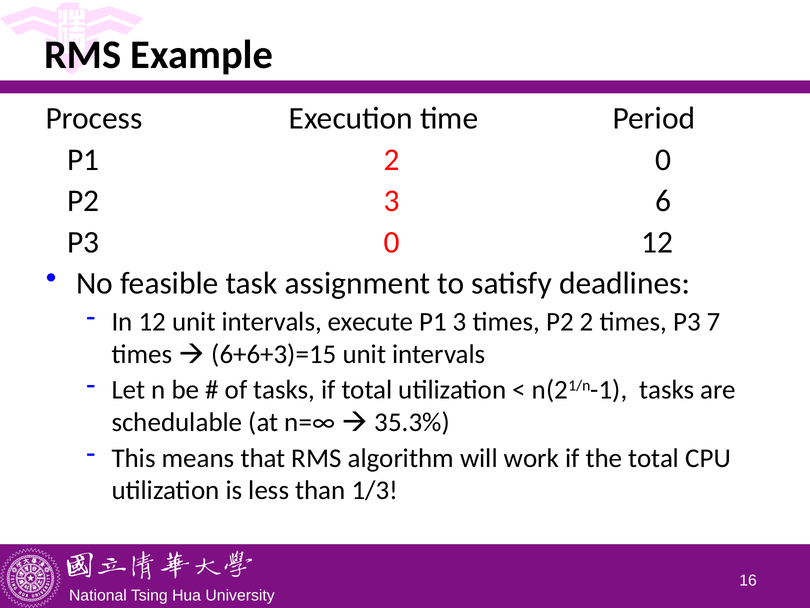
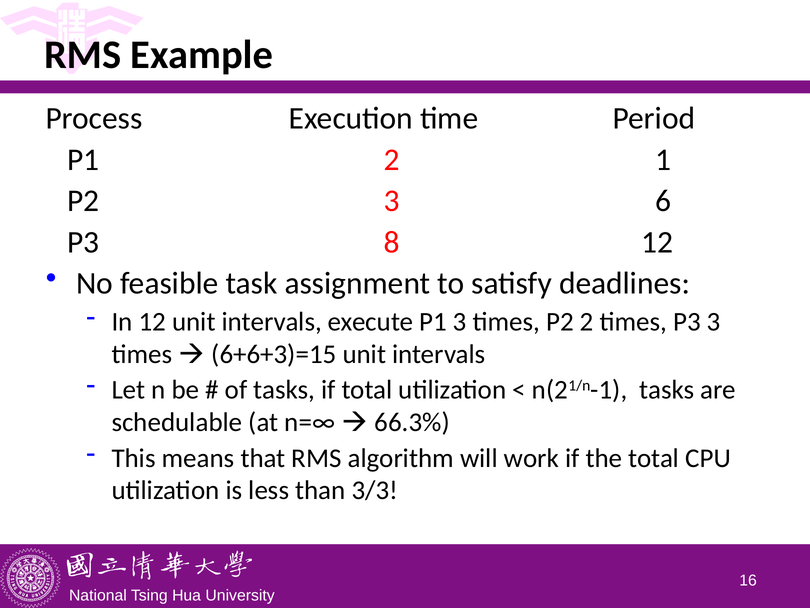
2 0: 0 -> 1 (663, 160)
P3 0: 0 -> 8 (392, 242)
P3 7: 7 -> 3 (714, 321)
35.3%: 35.3% -> 66.3% (412, 422)
1/3: 1/3 -> 3/3 (375, 490)
